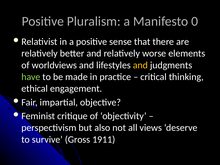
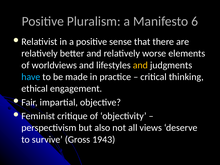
0: 0 -> 6 (195, 21)
have colour: light green -> light blue (31, 77)
1911: 1911 -> 1943 (104, 139)
